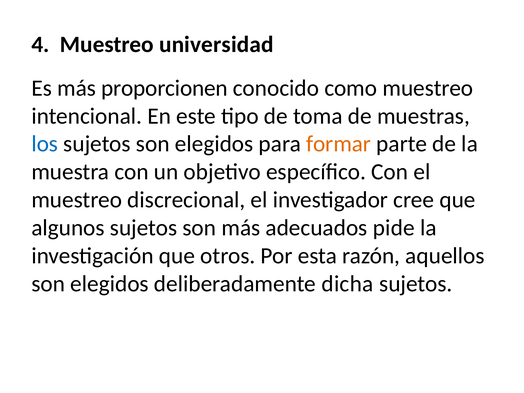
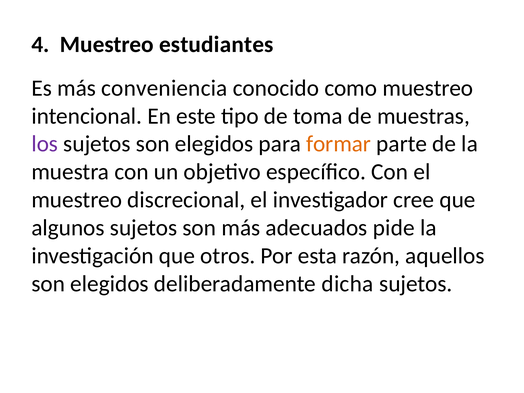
universidad: universidad -> estudiantes (216, 44)
proporcionen: proporcionen -> conveniencia (164, 88)
los colour: blue -> purple (45, 144)
